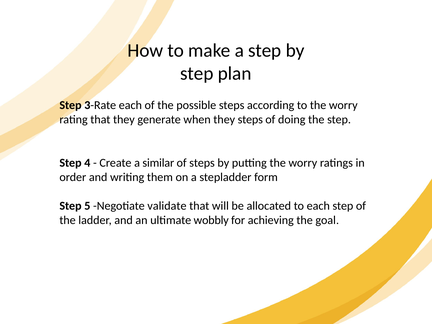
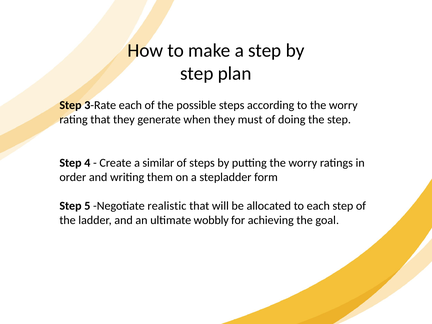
they steps: steps -> must (250, 119)
validate: validate -> realistic (167, 206)
